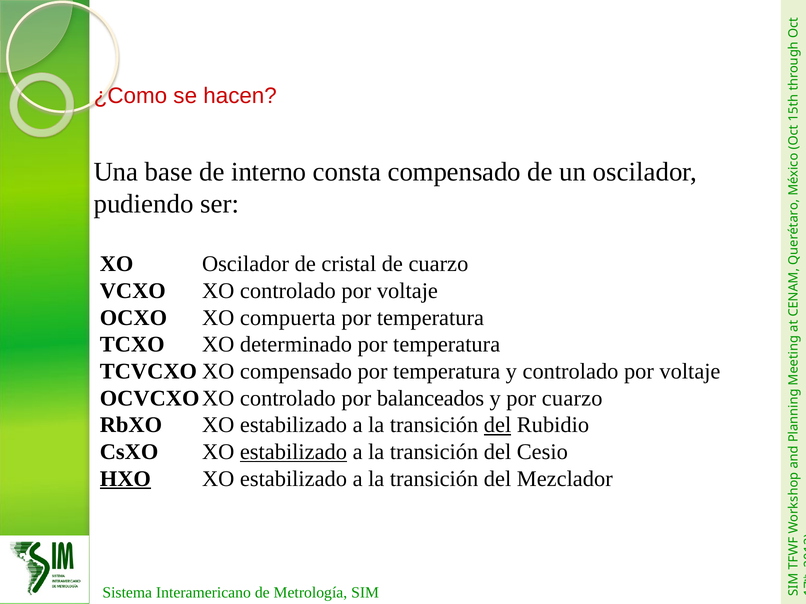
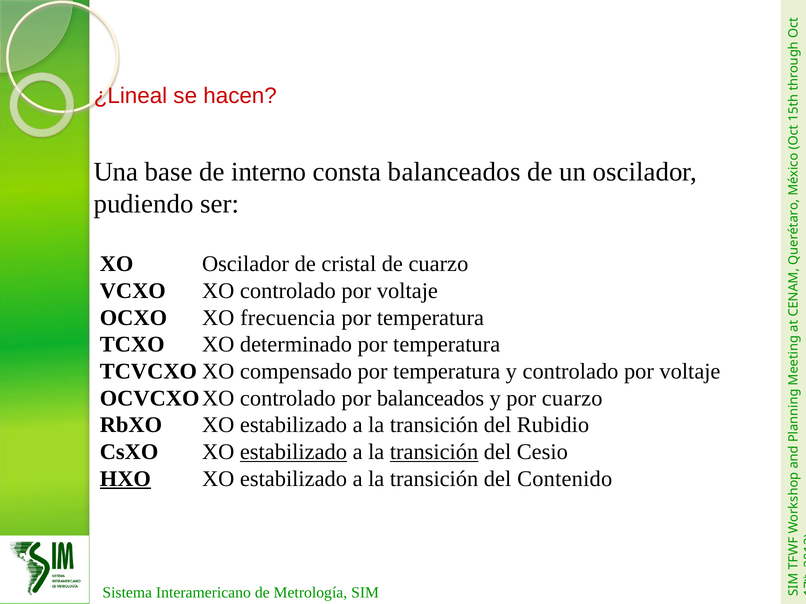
¿Como: ¿Como -> ¿Lineal (130, 96)
consta compensado: compensado -> balanceados (454, 172)
compuerta: compuerta -> frecuencia (288, 318)
del underline: present -> none (498, 425)
transición underline: none -> present (434, 452)
Mezclador: Mezclador -> Contenido (565, 479)
